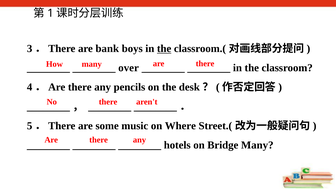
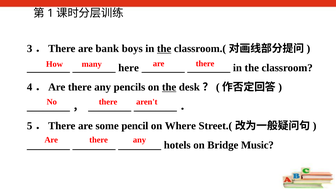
over: over -> here (129, 68)
the underline: none -> present (169, 87)
music: music -> pencil (135, 126)
Bridge Many: Many -> Music (257, 145)
